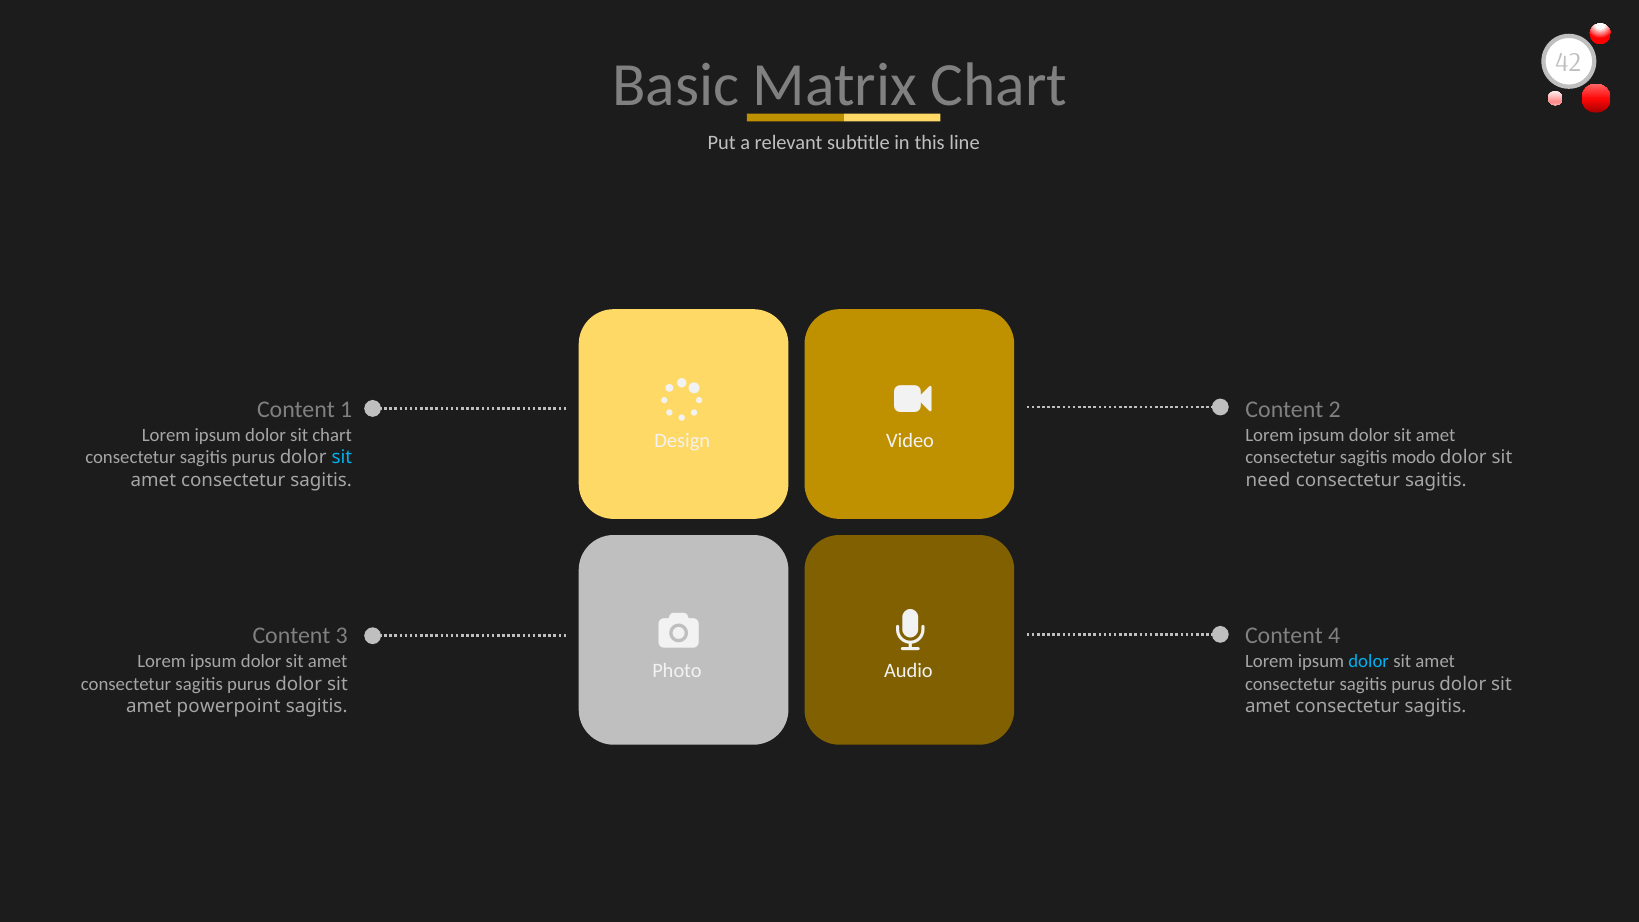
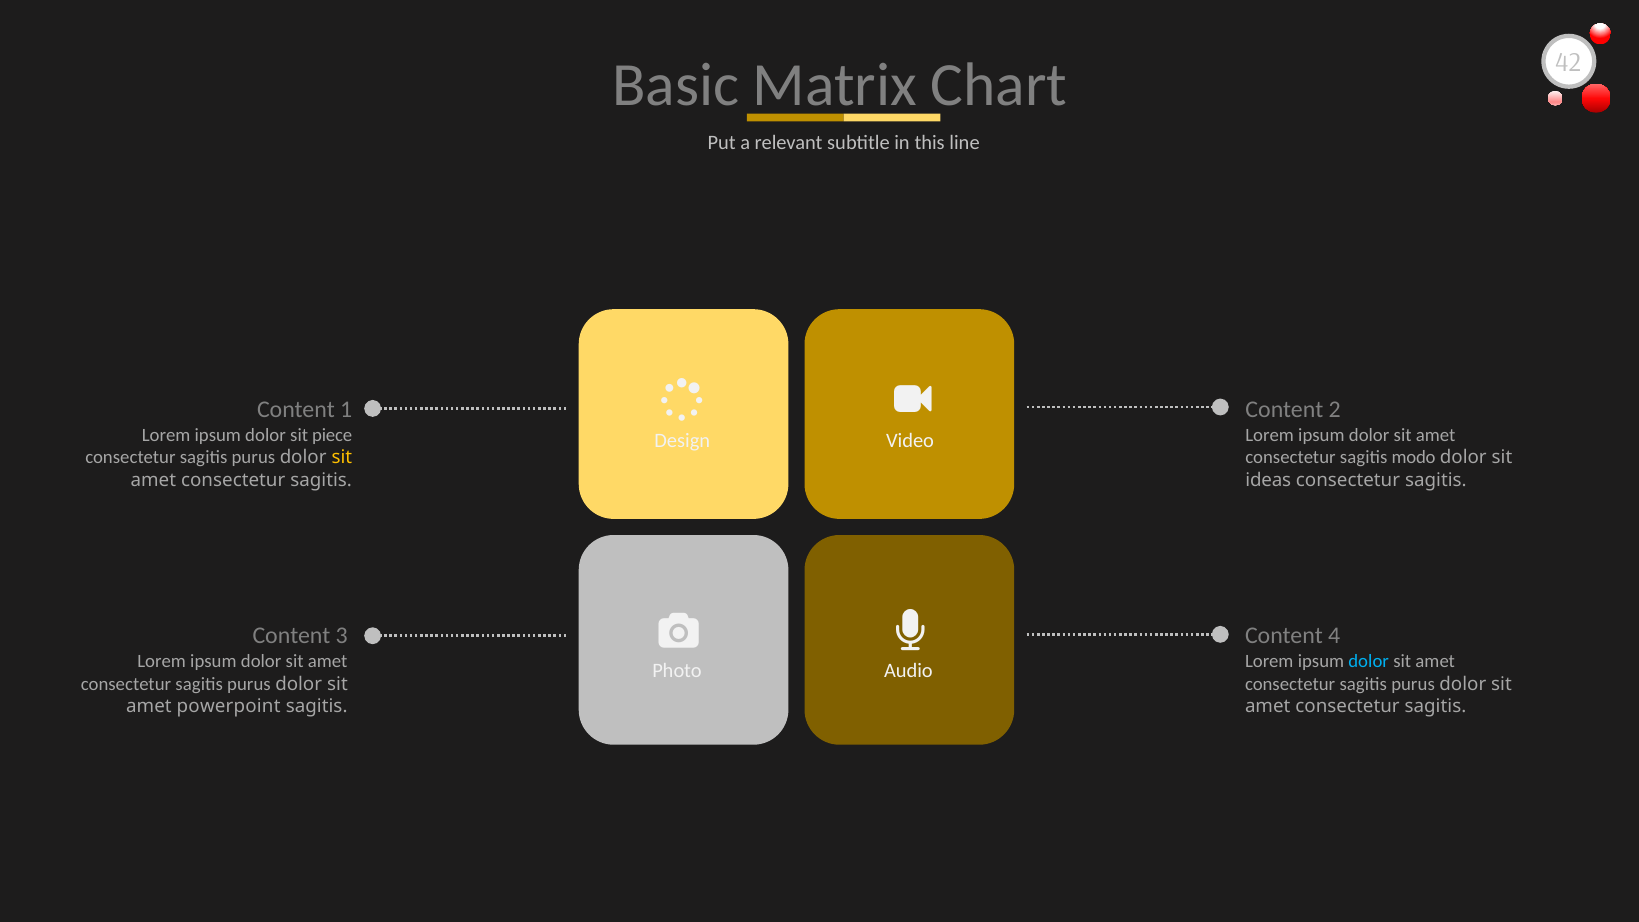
sit chart: chart -> piece (332, 435)
sit colour: light blue -> yellow (342, 458)
need: need -> ideas (1268, 480)
